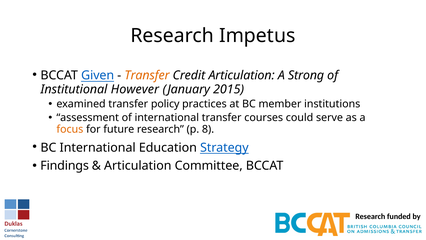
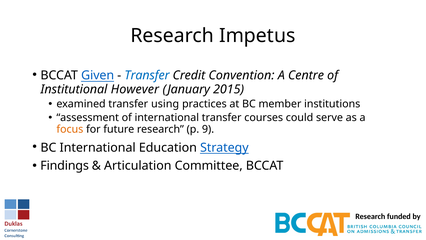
Transfer colour: orange -> blue (147, 75)
Credit Articulation: Articulation -> Convention (242, 75)
Strong: Strong -> Centre (306, 75)
policy: policy -> using (165, 104)
8: 8 -> 9 (208, 129)
